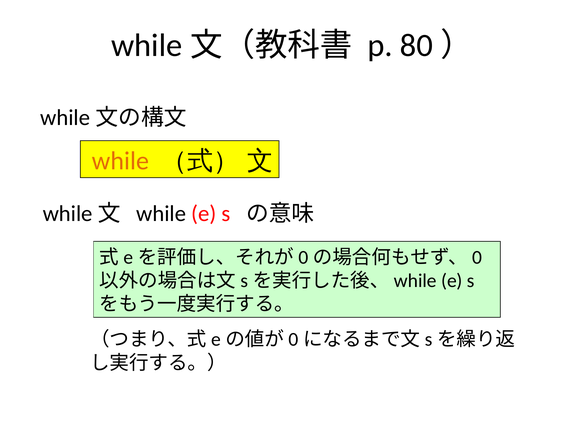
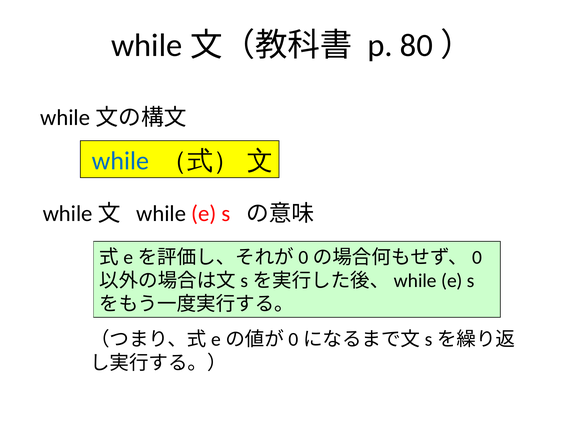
while colour: orange -> blue (121, 161)
